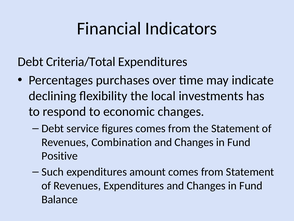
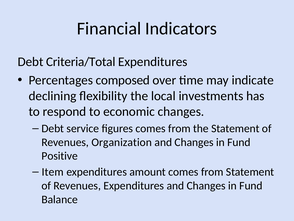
purchases: purchases -> composed (123, 80)
Combination: Combination -> Organization (122, 142)
Such: Such -> Item (53, 172)
